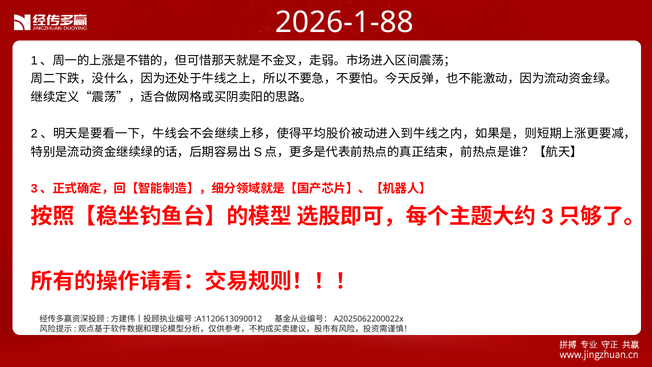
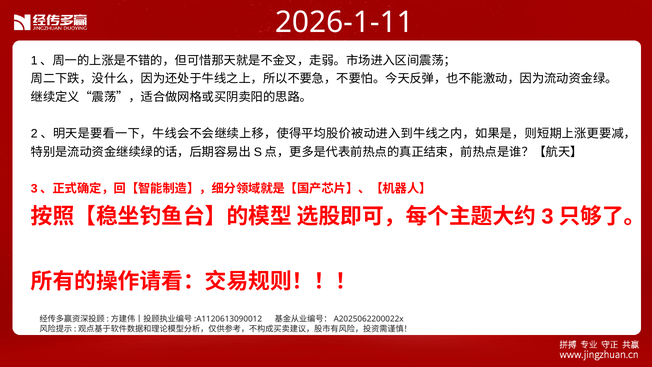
2026-1-88: 2026-1-88 -> 2026-1-11 (344, 22)
